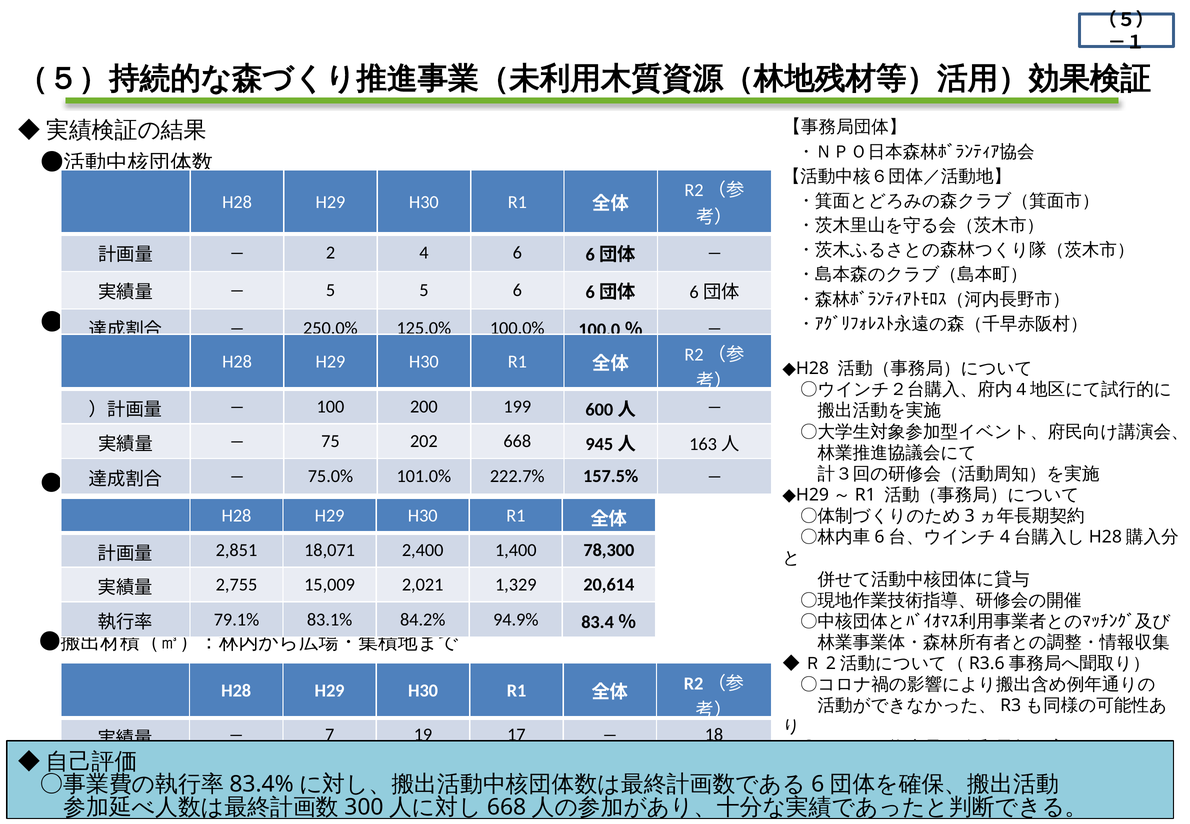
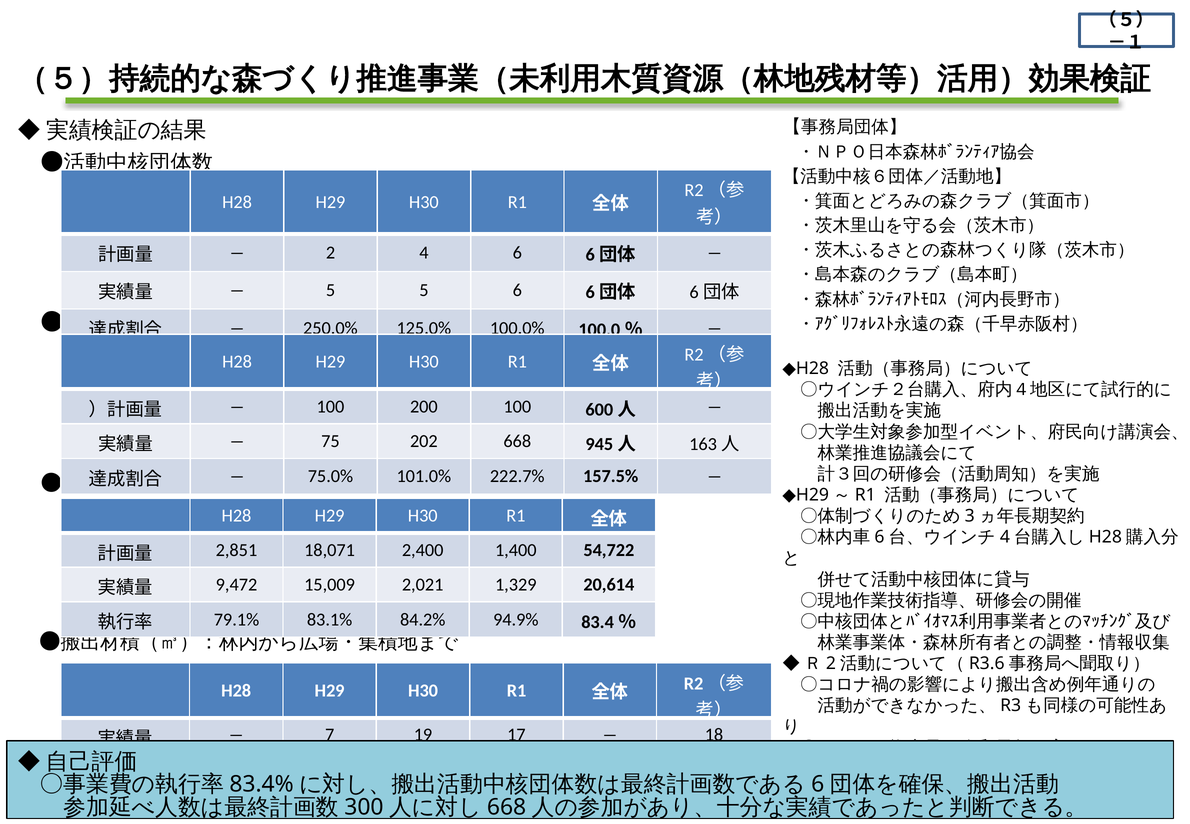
200 199: 199 -> 100 (517, 407)
78,300: 78,300 -> 54,722 (609, 550)
2,755: 2,755 -> 9,472 (236, 585)
